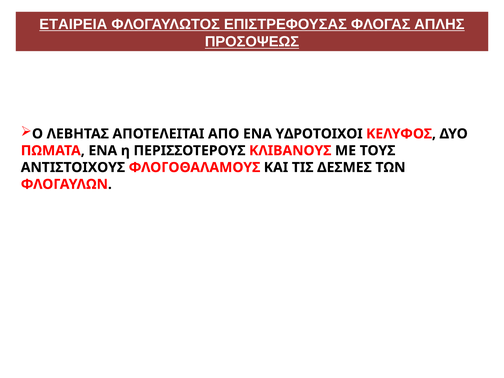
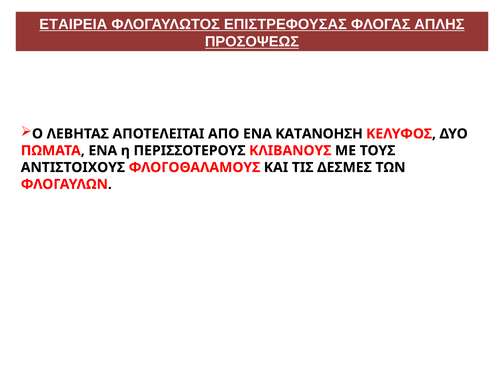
ΥΔΡΟΤΟΙΧΟΙ: ΥΔΡΟΤΟΙΧΟΙ -> ΚΑΤΑΝΟΗΣΗ (319, 134)
